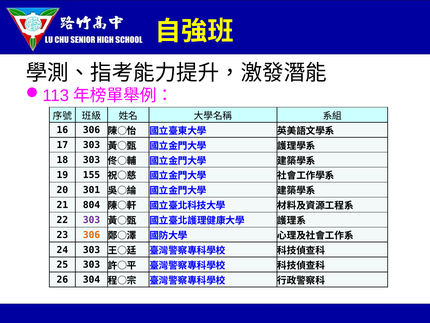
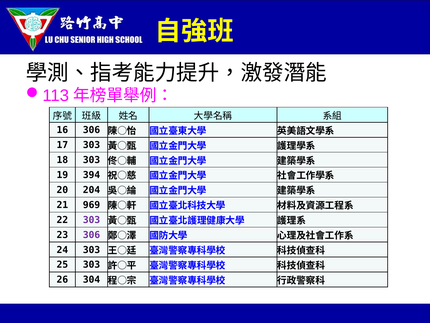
155: 155 -> 394 (92, 175)
301: 301 -> 204 (92, 190)
804: 804 -> 969 (92, 205)
306 colour: orange -> purple (92, 235)
